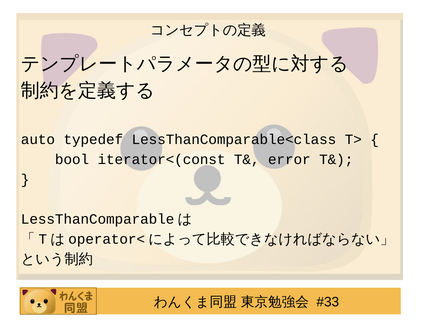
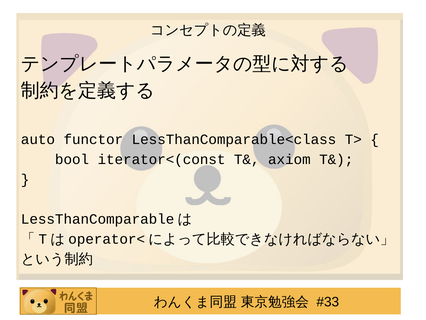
typedef: typedef -> functor (93, 139)
error: error -> axiom (289, 159)
